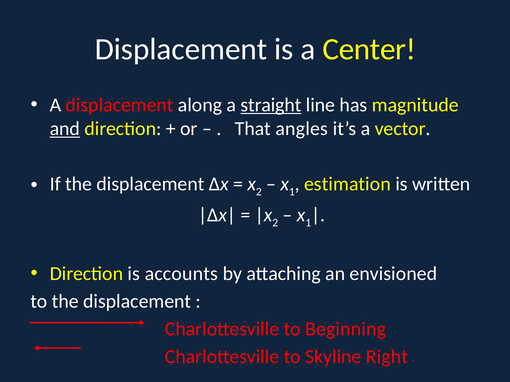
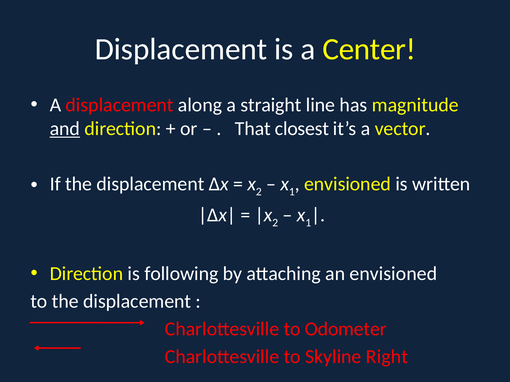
straight underline: present -> none (271, 105)
angles: angles -> closest (302, 129)
estimation: estimation -> envisioned (347, 184)
accounts: accounts -> following (181, 274)
Beginning: Beginning -> Odometer (346, 329)
